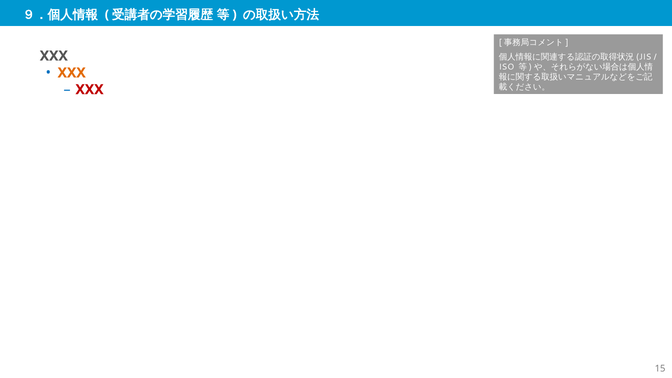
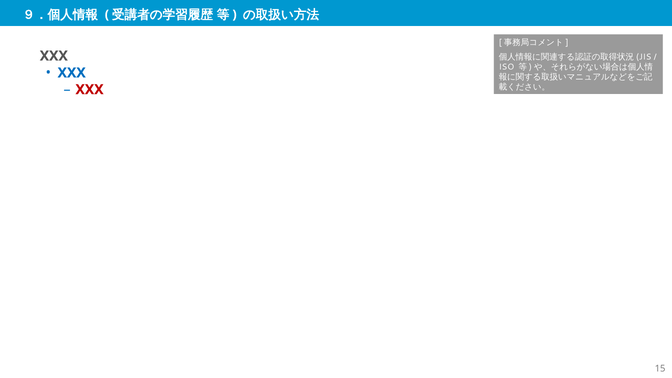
XXX colour: orange -> blue (72, 73)
